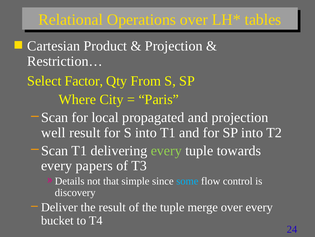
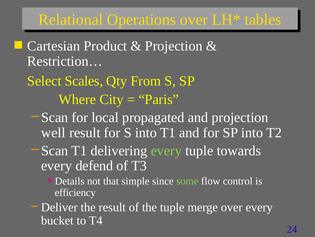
Factor: Factor -> Scales (84, 81)
papers: papers -> defend (94, 165)
some colour: light blue -> light green (187, 181)
discovery: discovery -> efficiency (75, 192)
